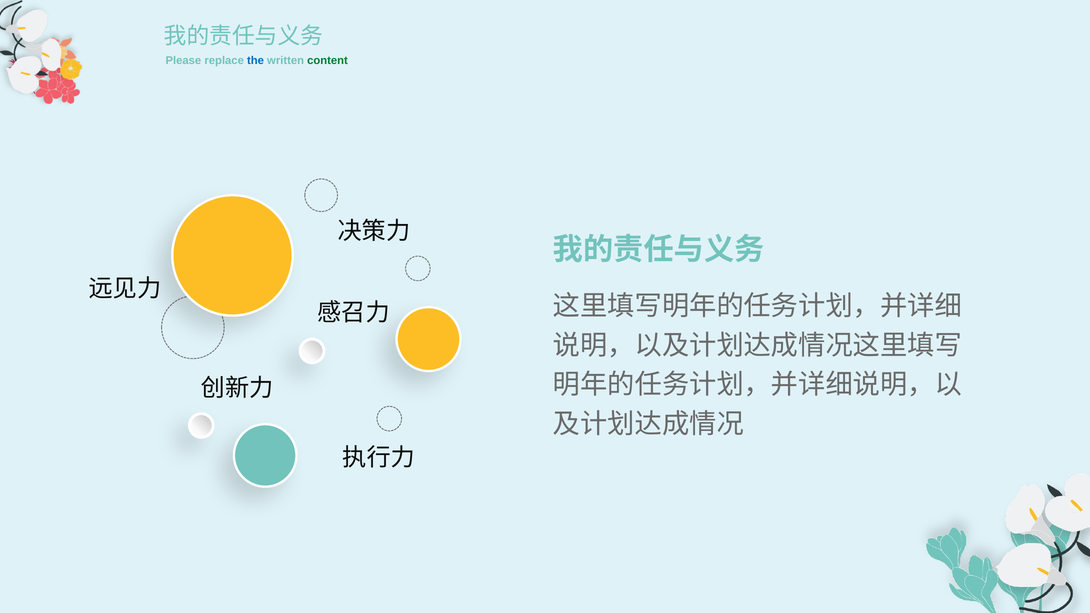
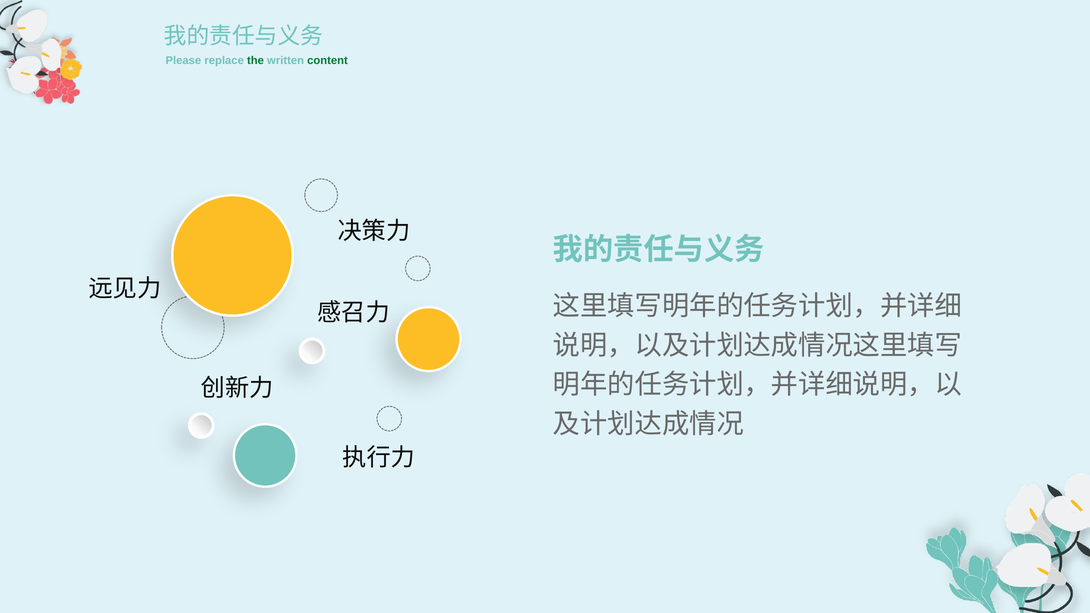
the colour: blue -> green (255, 61)
